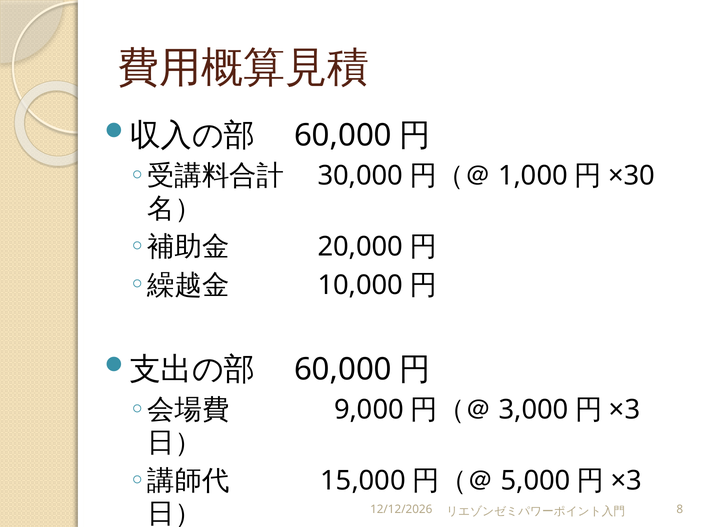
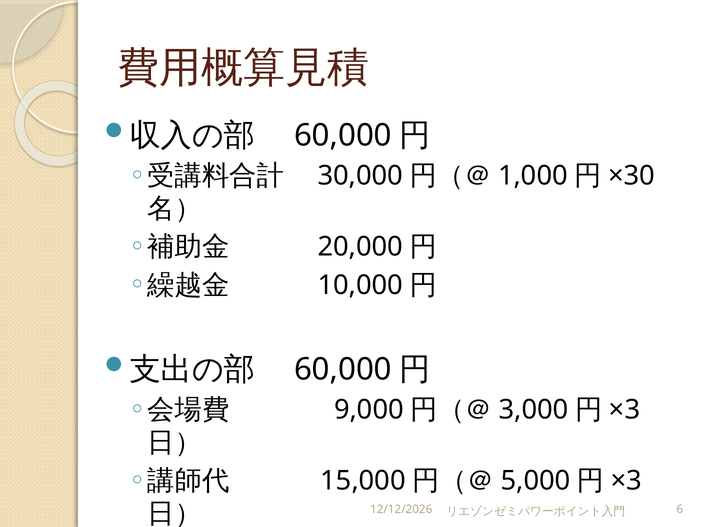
8: 8 -> 6 (680, 510)
